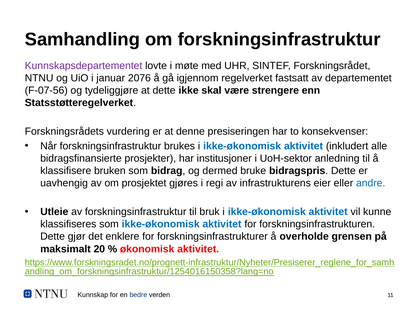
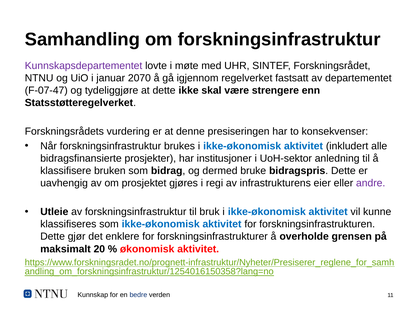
2076: 2076 -> 2070 (139, 78)
F-07-56: F-07-56 -> F-07-47 (46, 91)
andre colour: blue -> purple (371, 183)
